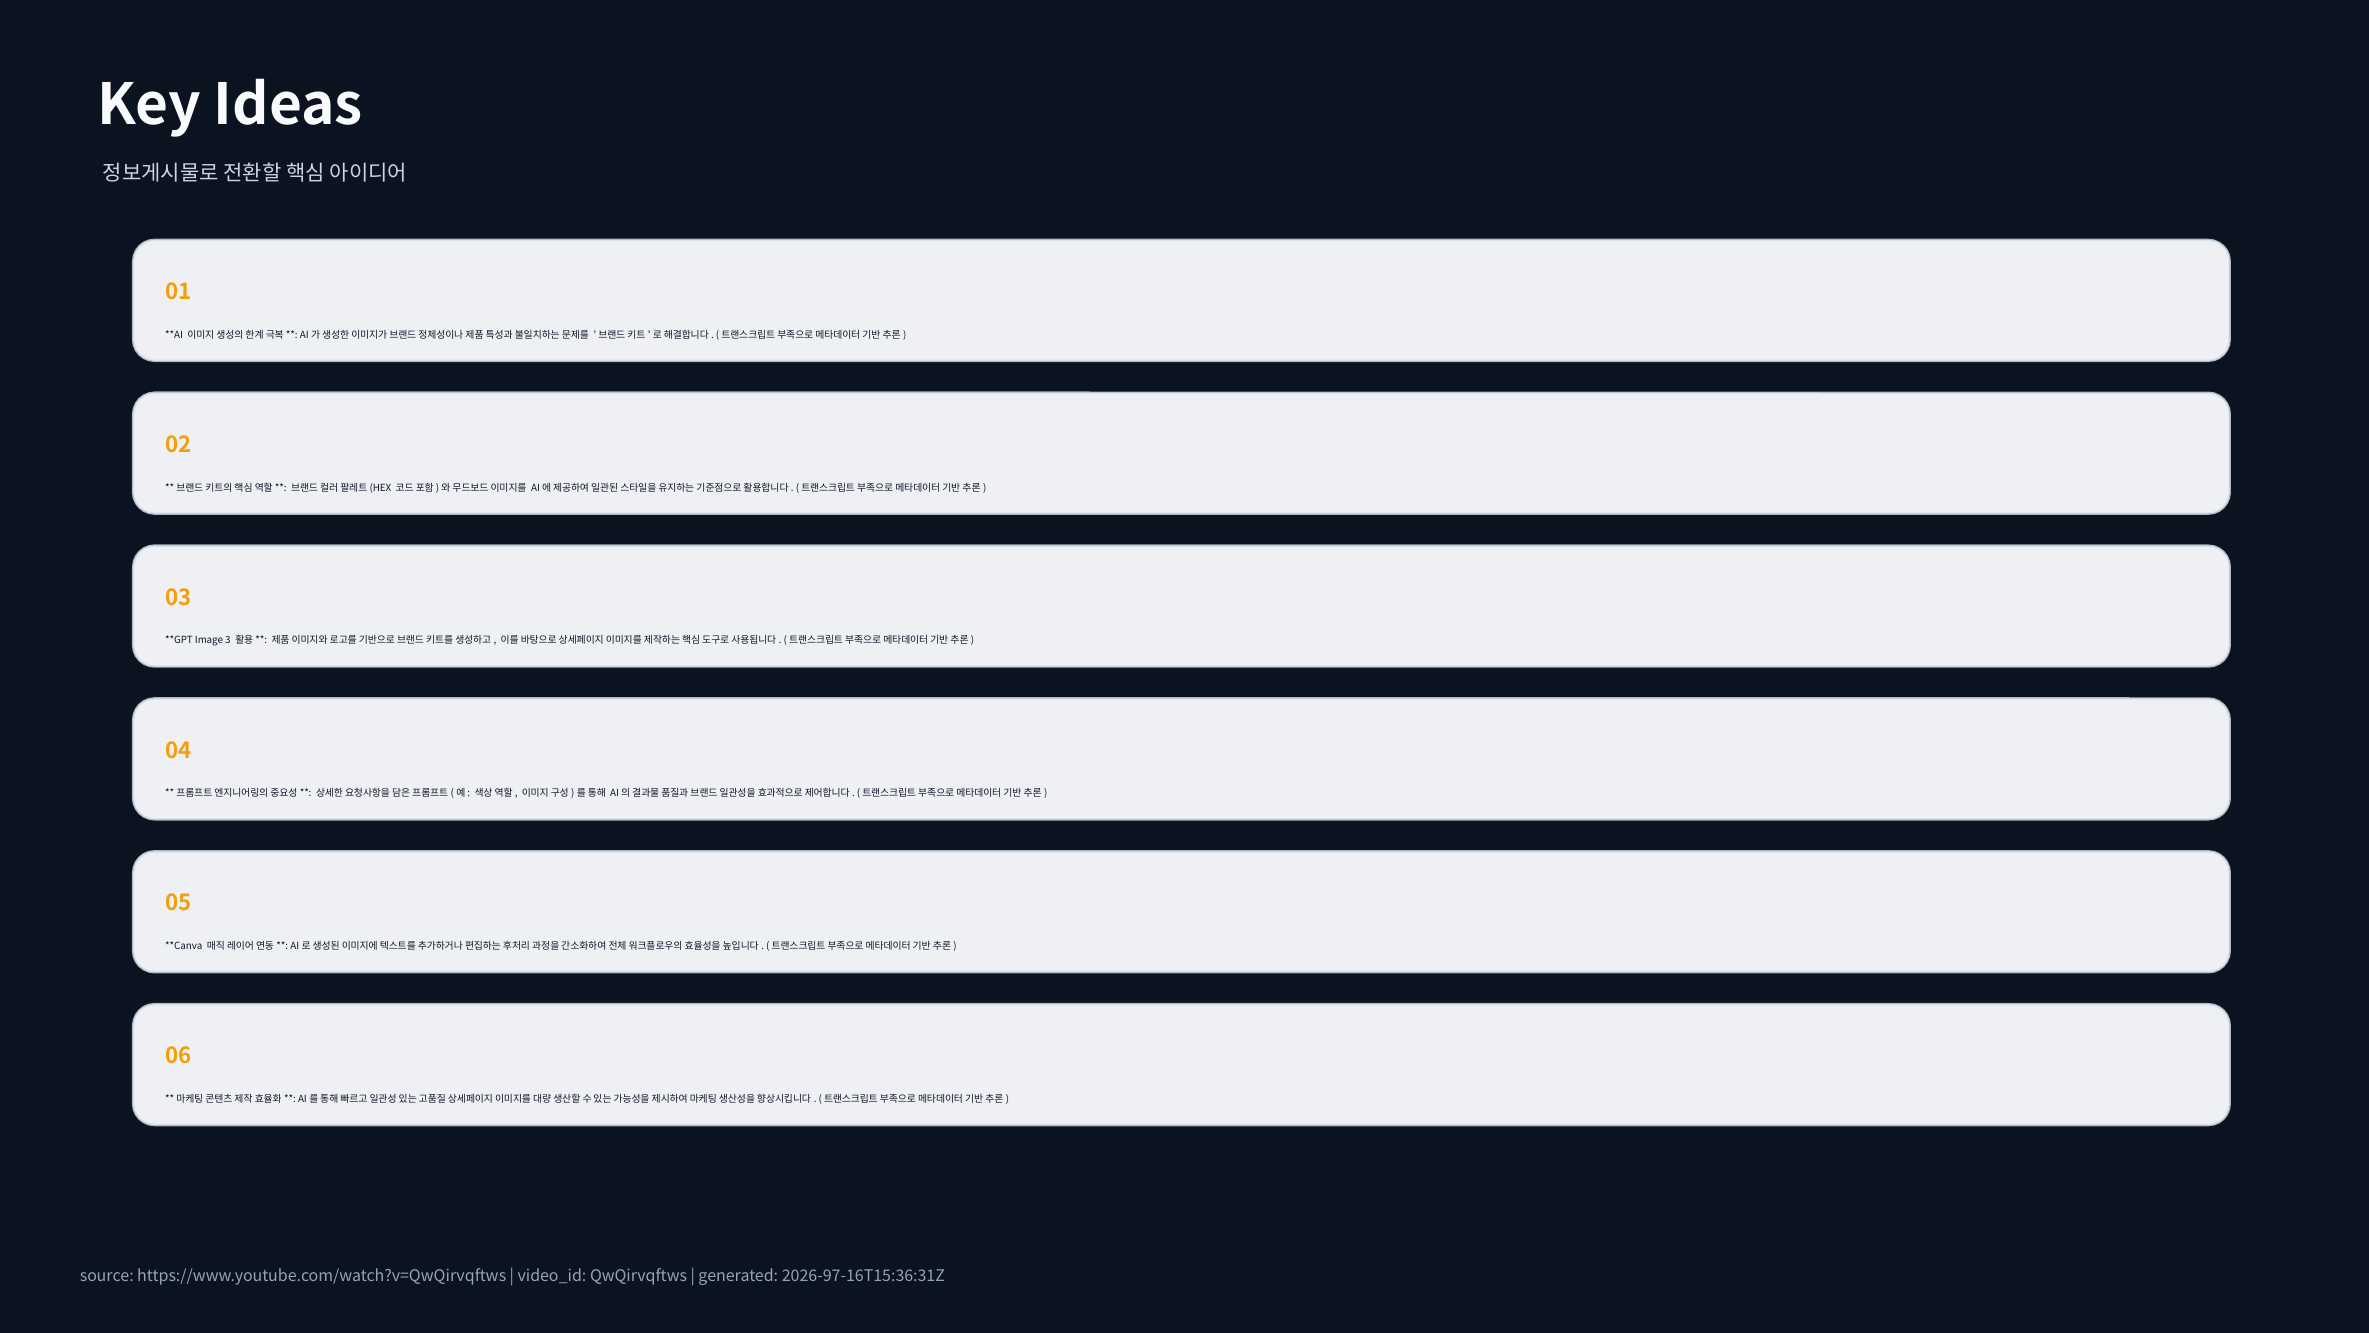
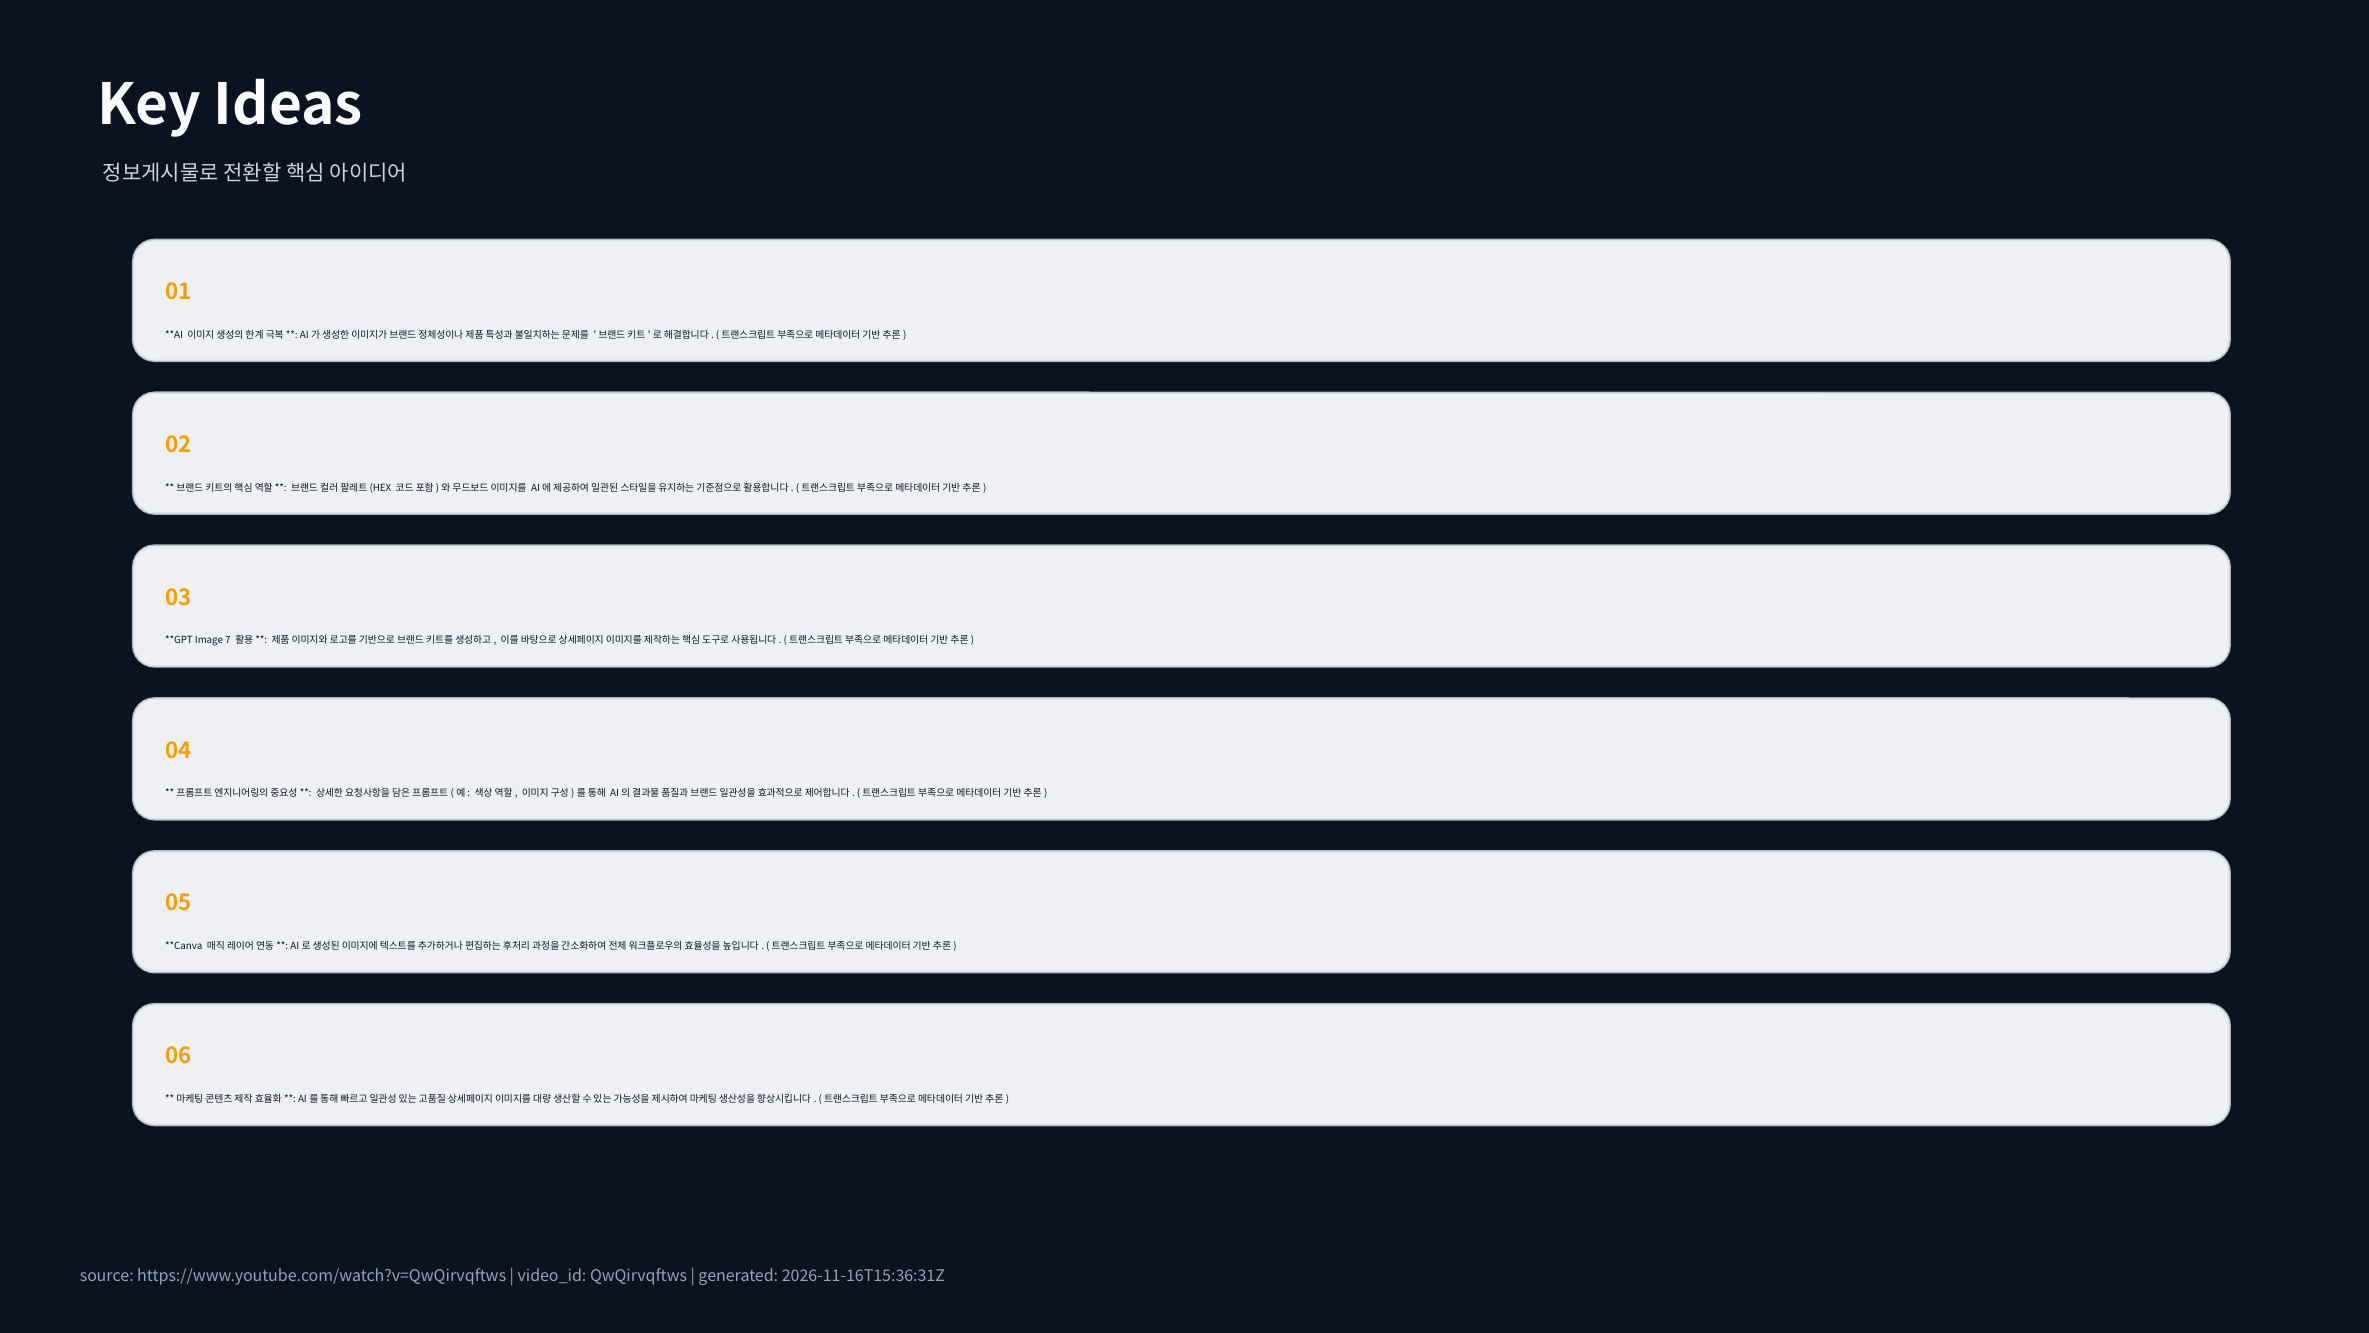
3: 3 -> 7 (228, 640)
2026-97-16T15:36:31Z: 2026-97-16T15:36:31Z -> 2026-11-16T15:36:31Z (863, 1276)
